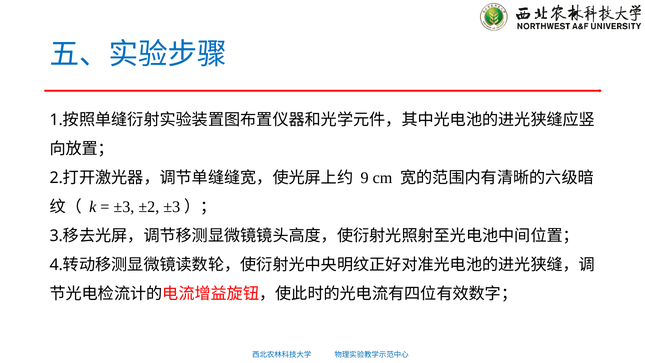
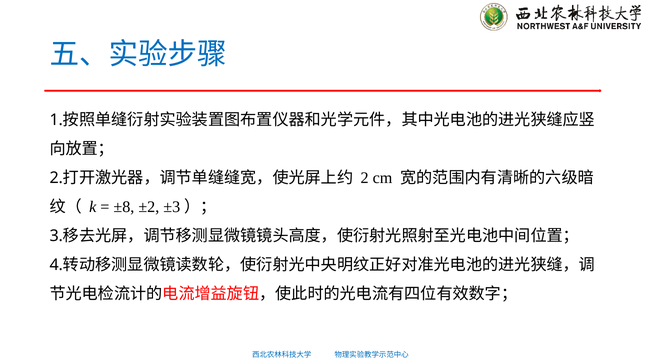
9: 9 -> 2 (365, 178)
±3: ±3 -> ±8 (124, 207)
